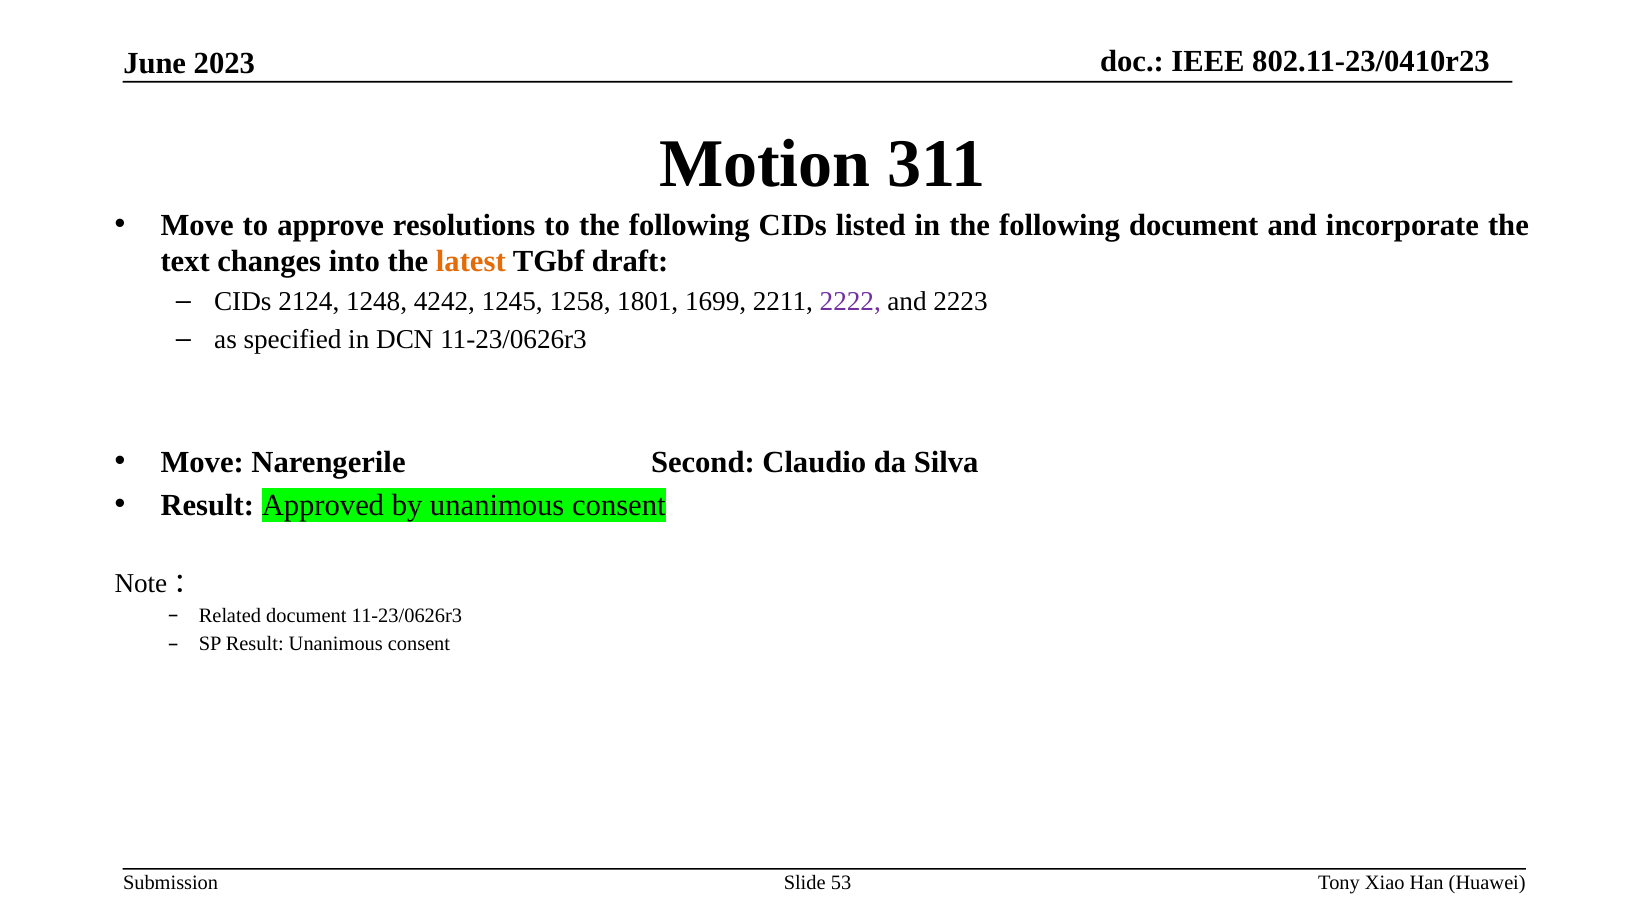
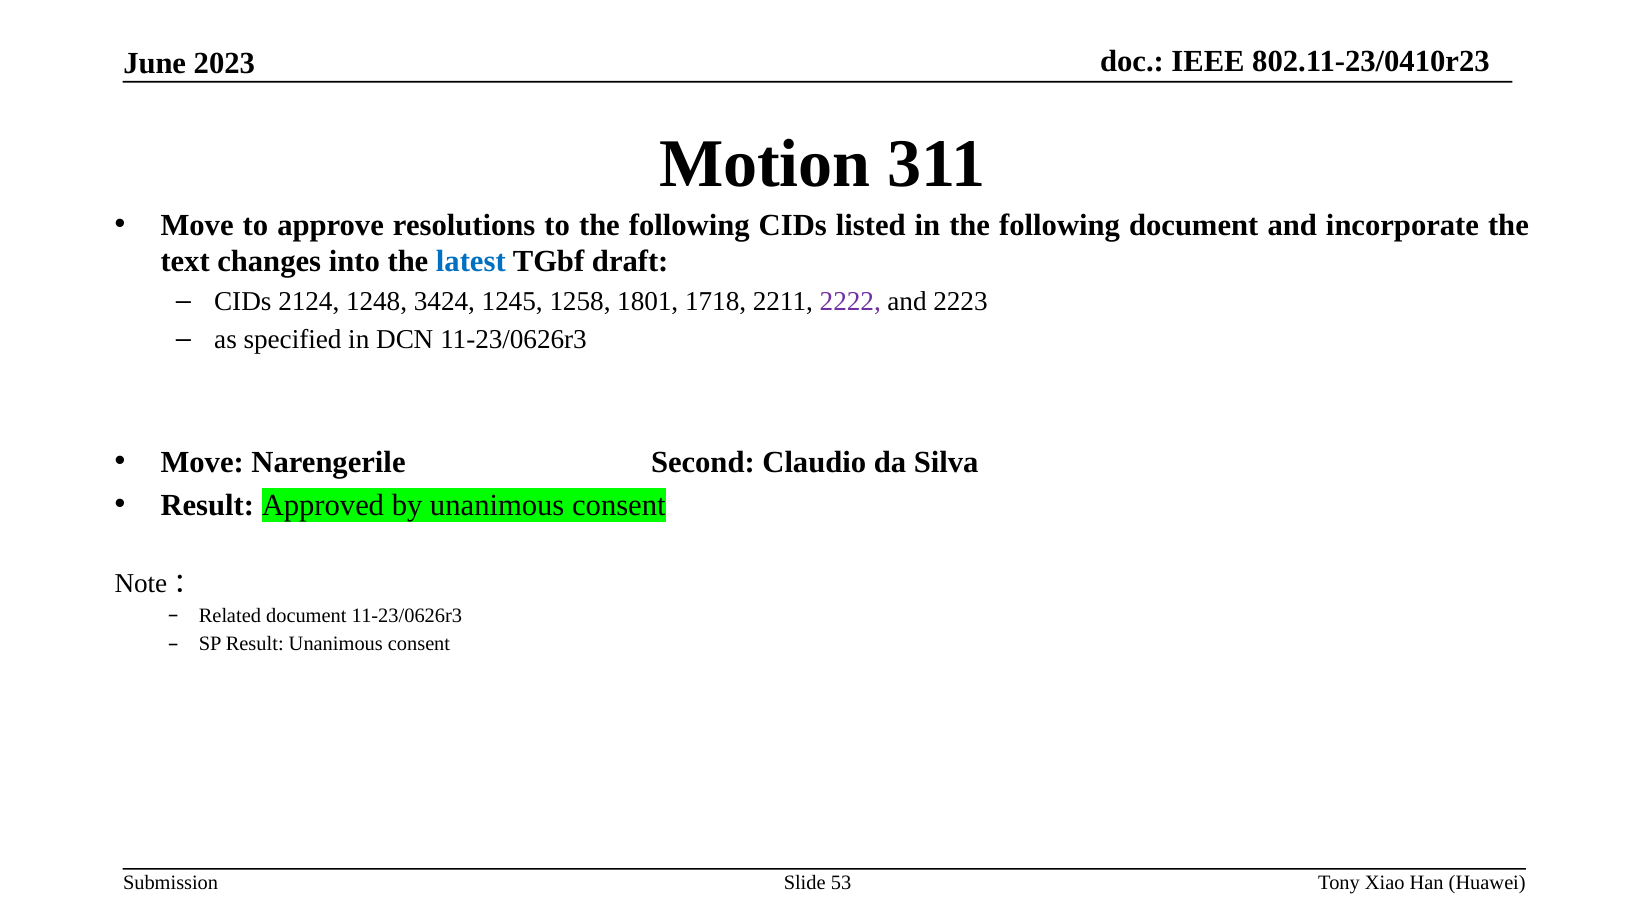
latest colour: orange -> blue (471, 262)
4242: 4242 -> 3424 (444, 302)
1699: 1699 -> 1718 (716, 302)
